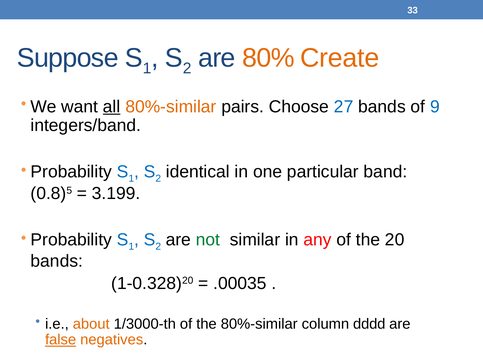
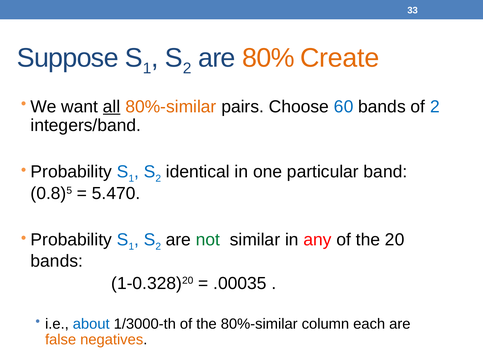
27: 27 -> 60 (344, 107)
of 9: 9 -> 2 (435, 107)
3.199: 3.199 -> 5.470 (116, 193)
about colour: orange -> blue (91, 324)
dddd: dddd -> each (369, 324)
false underline: present -> none (61, 340)
